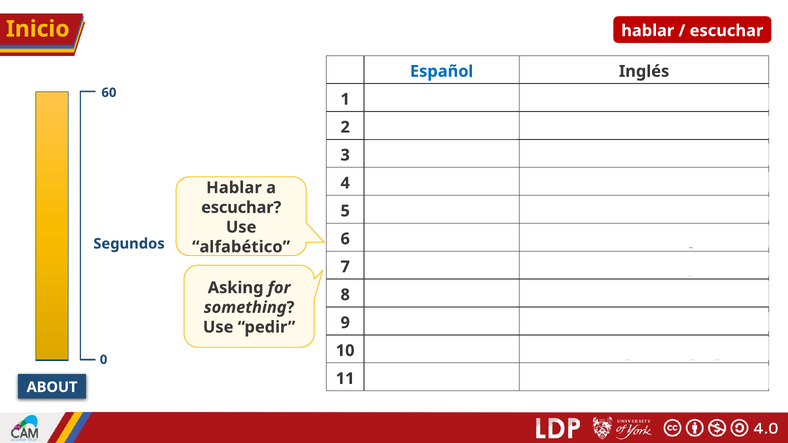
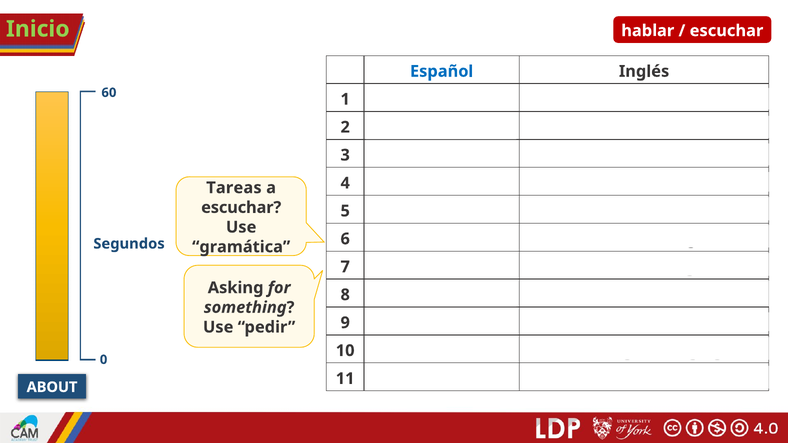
Inicio colour: yellow -> light green (38, 29)
Hablar: Hablar -> Tareas (234, 188)
alfabético: alfabético -> gramática (241, 247)
